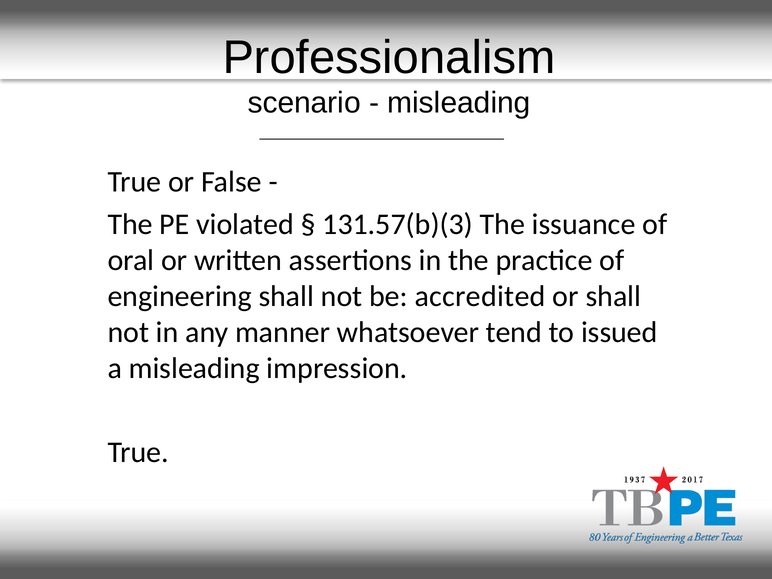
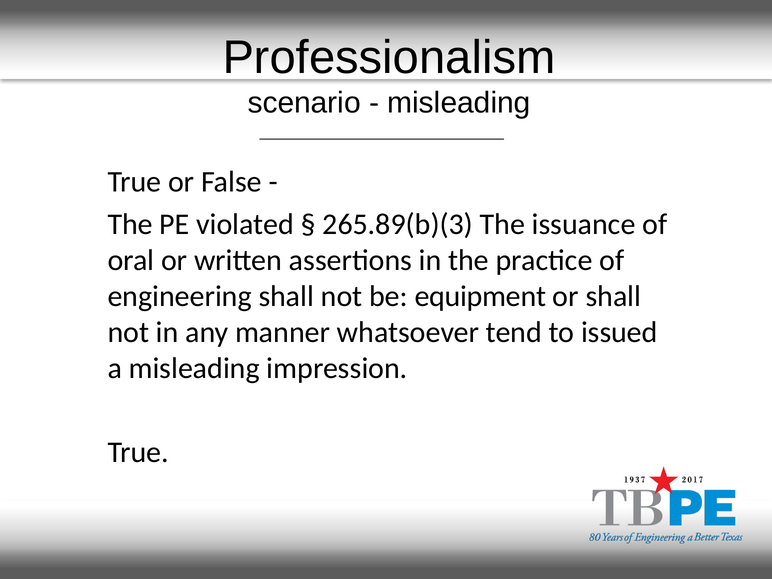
131.57(b)(3: 131.57(b)(3 -> 265.89(b)(3 (398, 224)
accredited: accredited -> equipment (480, 296)
